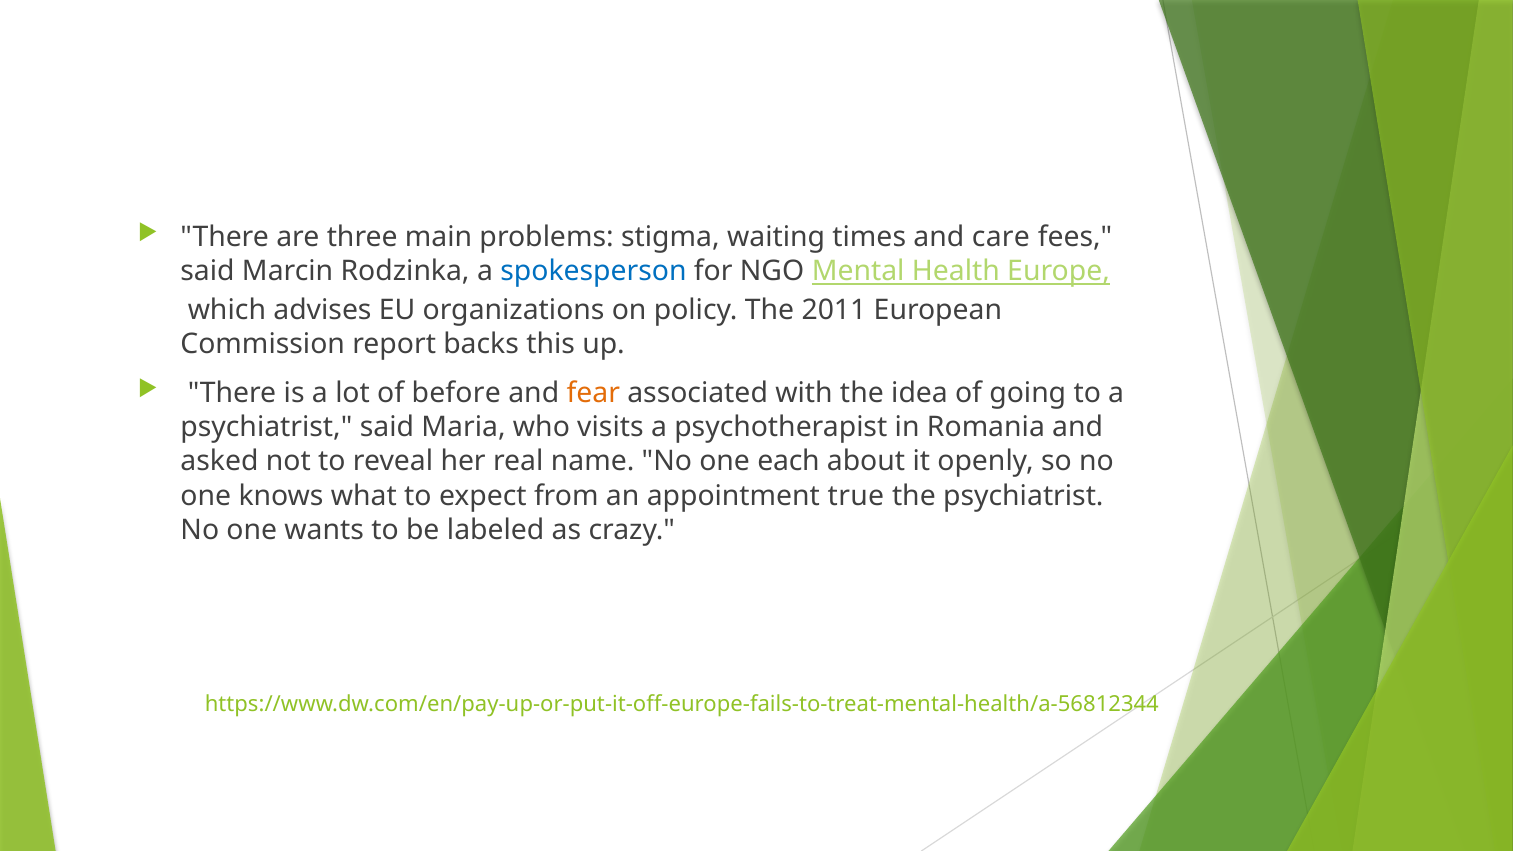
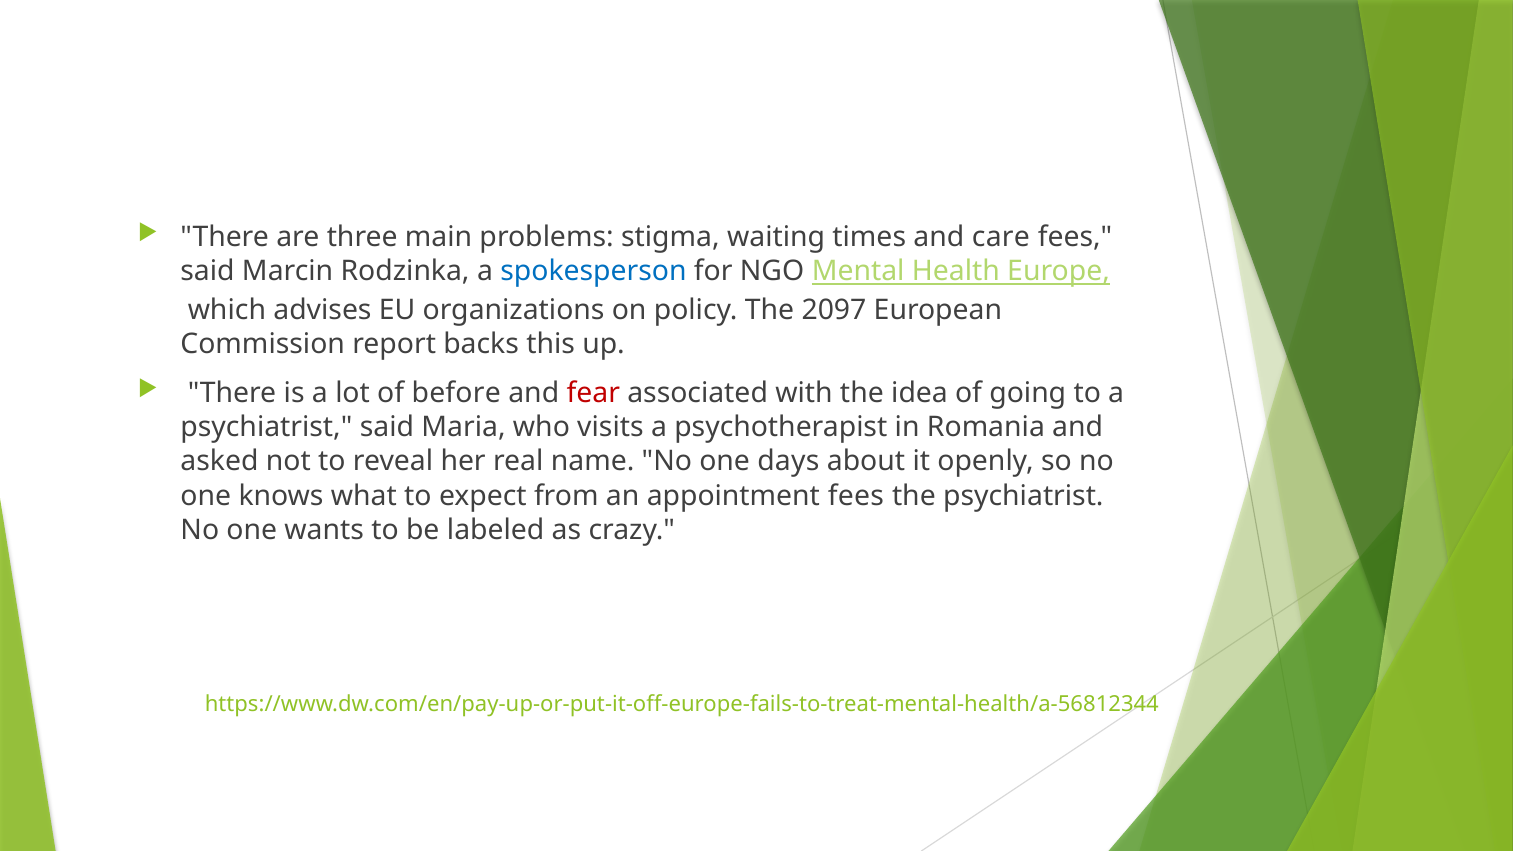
2011: 2011 -> 2097 (834, 310)
fear colour: orange -> red (593, 394)
each: each -> days (788, 462)
appointment true: true -> fees (856, 496)
